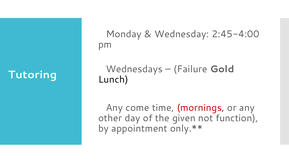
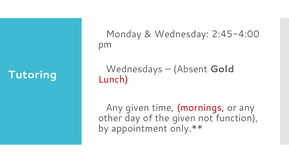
Failure: Failure -> Absent (190, 69)
Lunch colour: black -> red (113, 79)
come: come -> given (137, 107)
